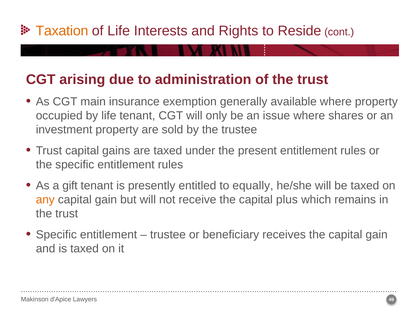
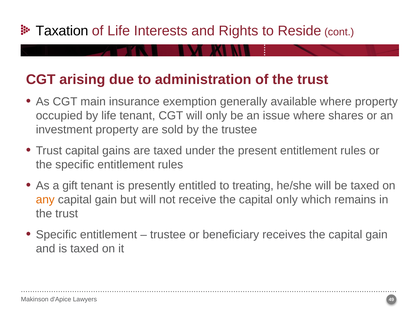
Taxation colour: orange -> black (62, 31)
equally: equally -> treating (253, 186)
capital plus: plus -> only (287, 200)
